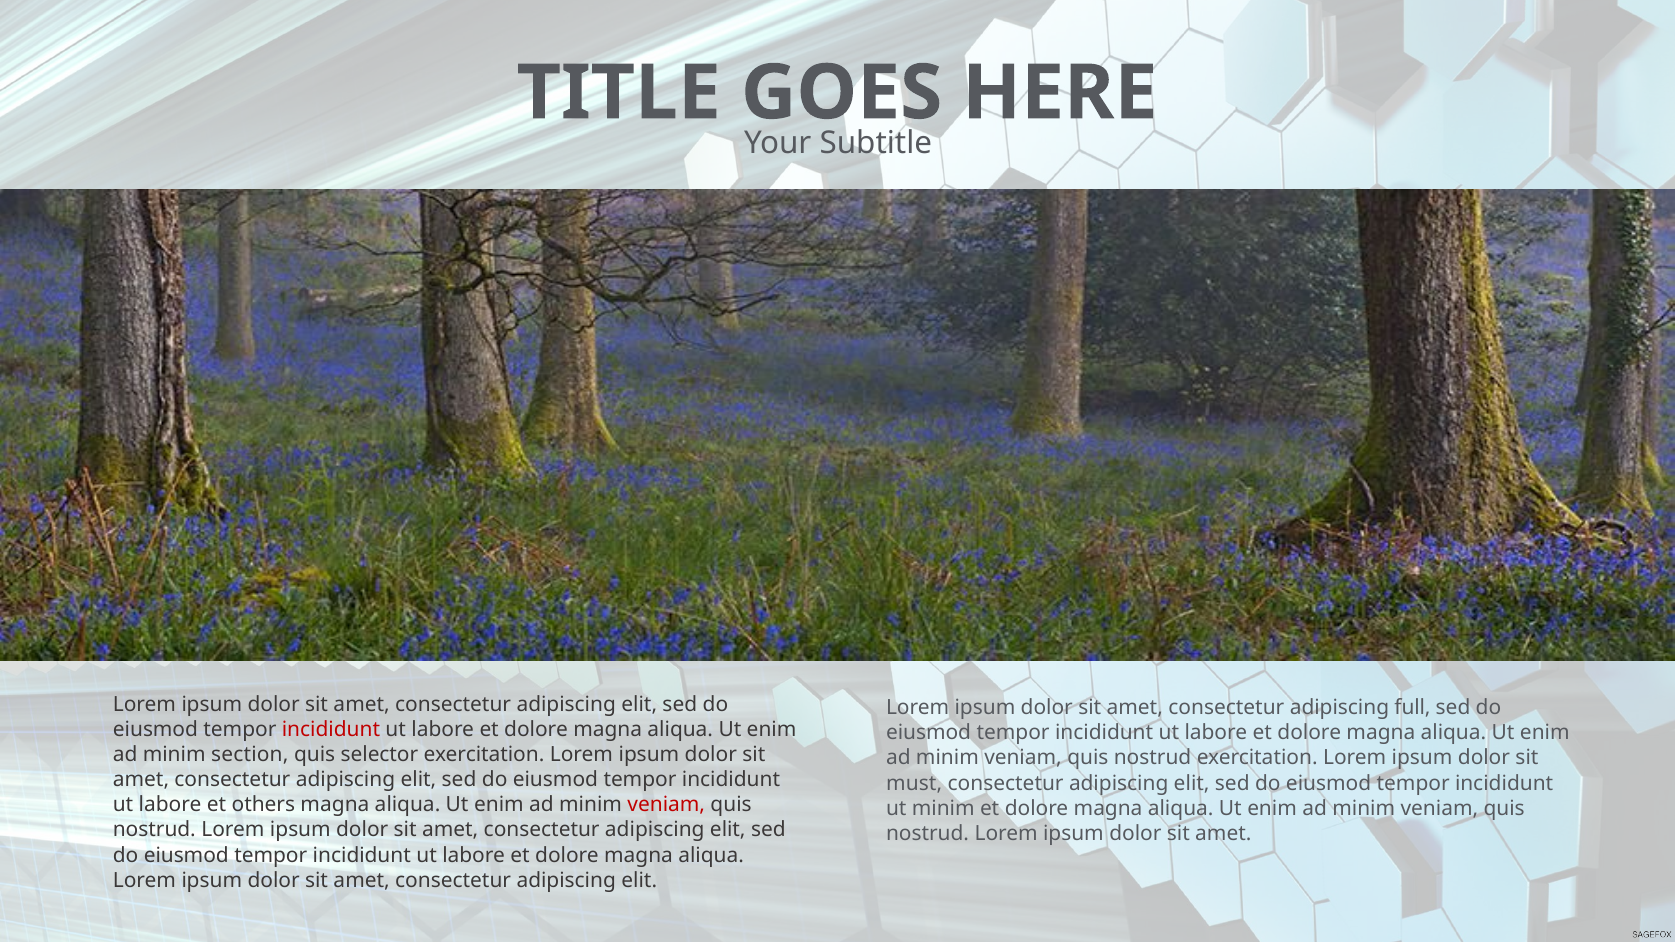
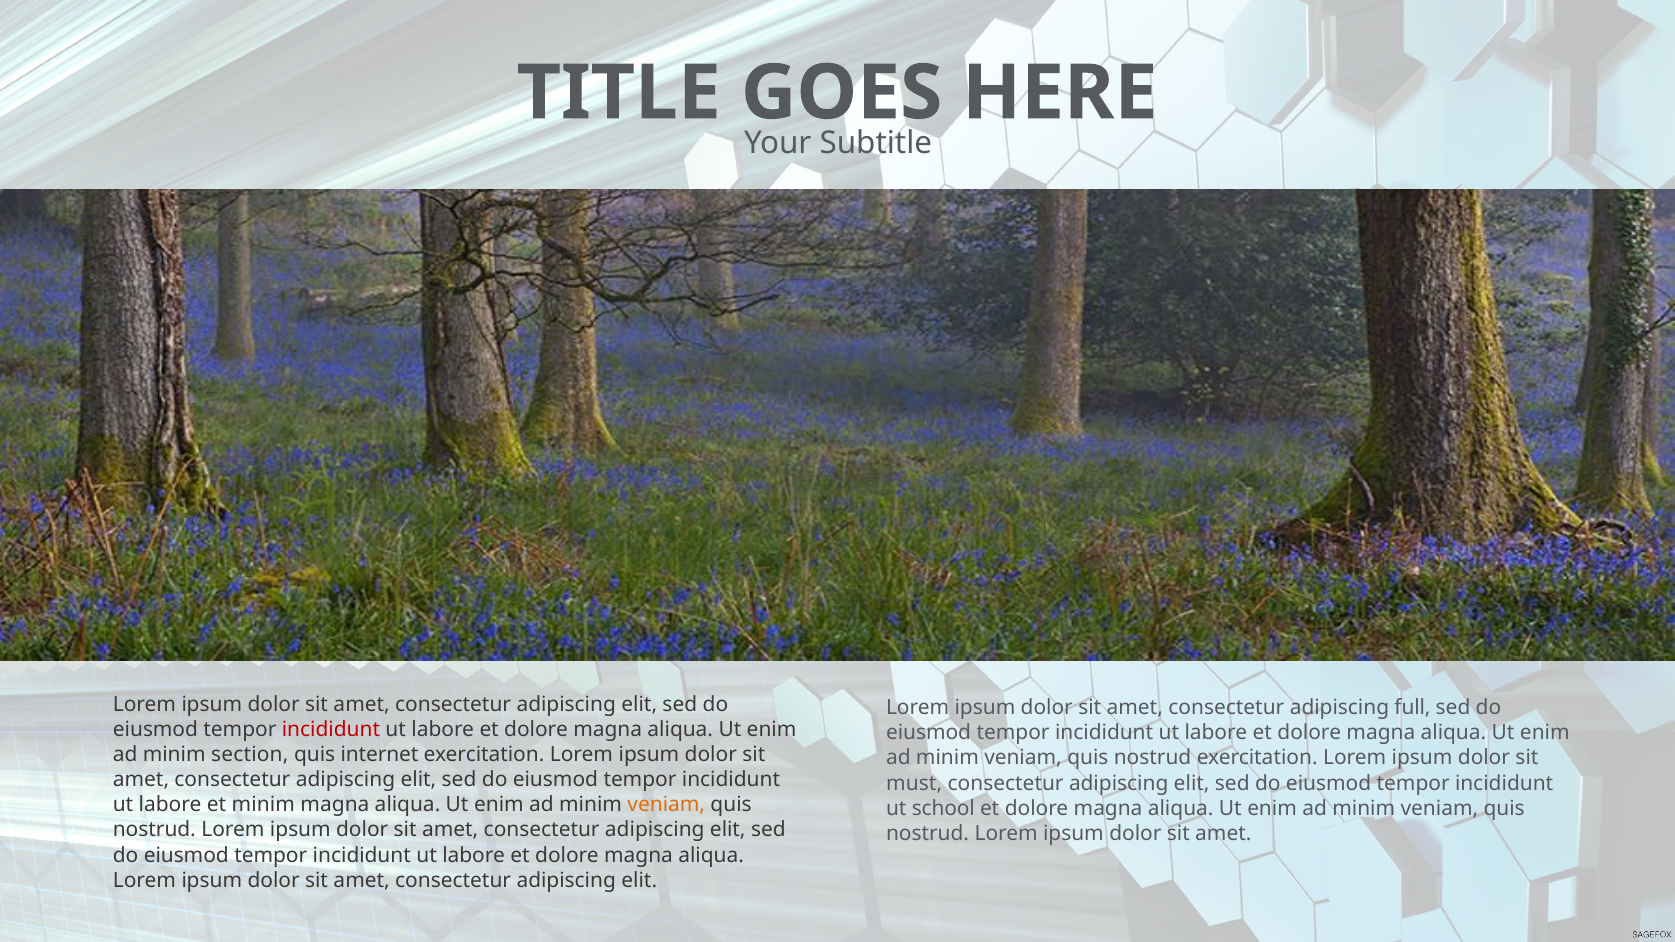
selector: selector -> internet (380, 755)
et others: others -> minim (263, 805)
veniam colour: red -> orange (666, 805)
ut minim: minim -> school (943, 808)
